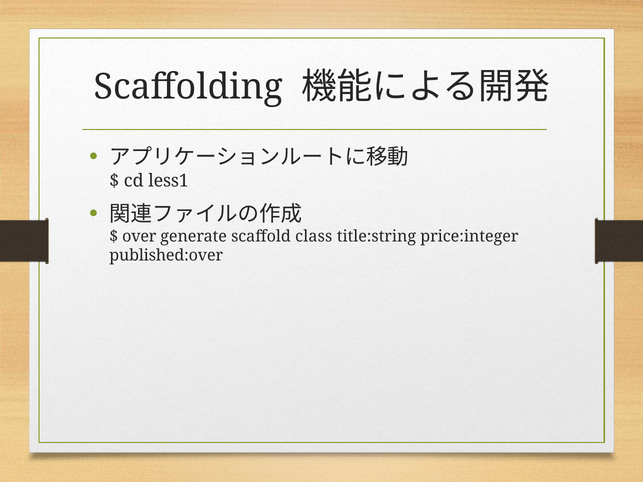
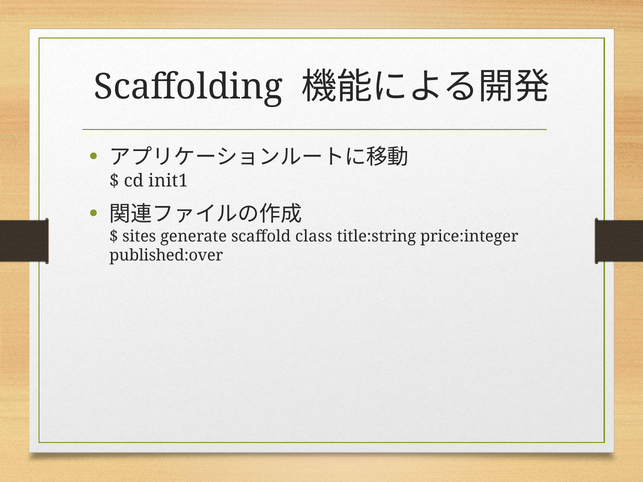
less1: less1 -> init1 (168, 181)
over: over -> sites (139, 236)
